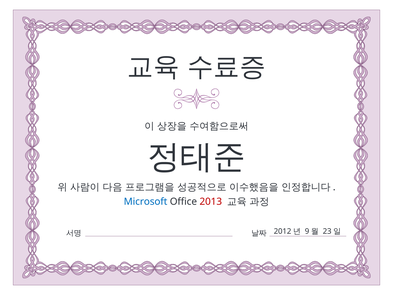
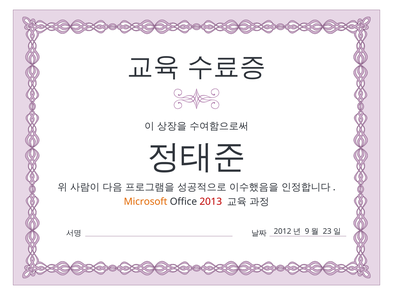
Microsoft colour: blue -> orange (146, 202)
